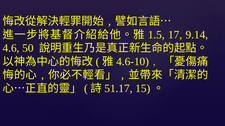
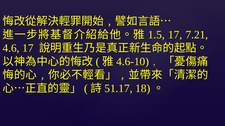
9.14: 9.14 -> 7.21 (197, 35)
4.6 50: 50 -> 17 (28, 48)
15: 15 -> 18 (143, 89)
